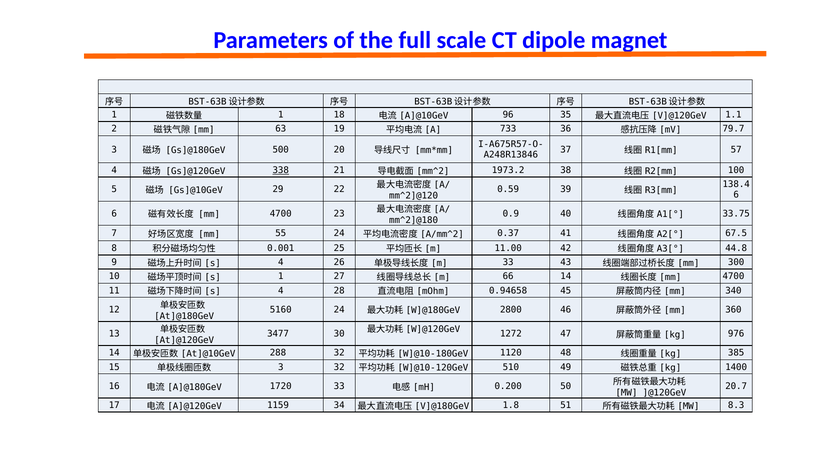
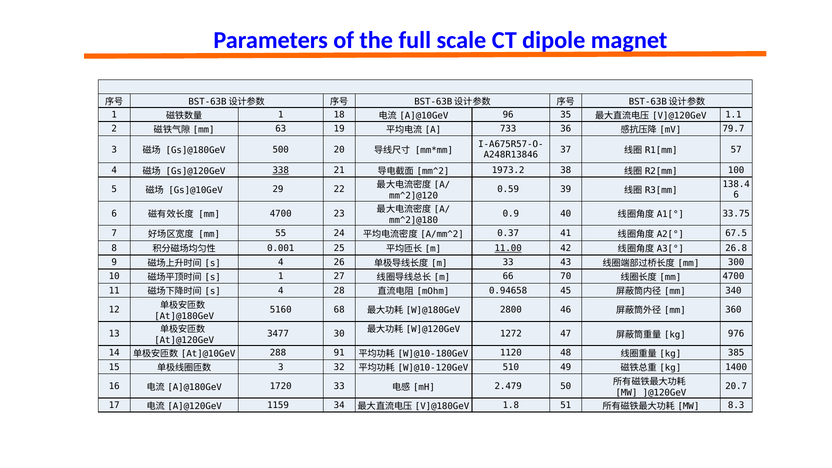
11.00 underline: none -> present (508, 248)
44.8: 44.8 -> 26.8 (736, 248)
66 14: 14 -> 70 (566, 276)
5160 24: 24 -> 68 (339, 310)
288 32: 32 -> 91 (339, 353)
0.200: 0.200 -> 2.479 (508, 386)
